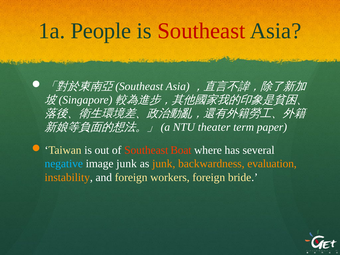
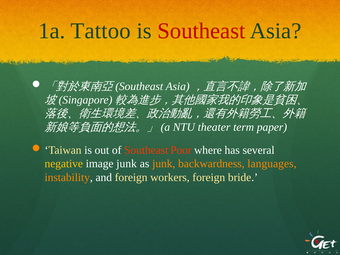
People: People -> Tattoo (101, 31)
Boat: Boat -> Poor (181, 150)
negative colour: light blue -> yellow (64, 164)
evaluation: evaluation -> languages (272, 164)
